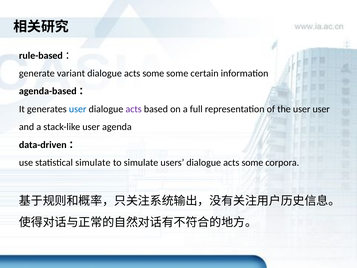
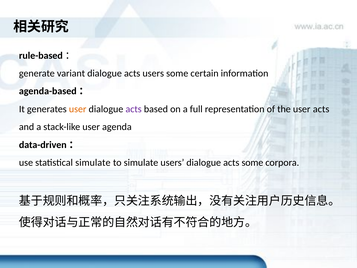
variant dialogue acts some: some -> users (153, 73)
user colour: blue -> orange (78, 109)
user user: user -> acts (321, 109)
